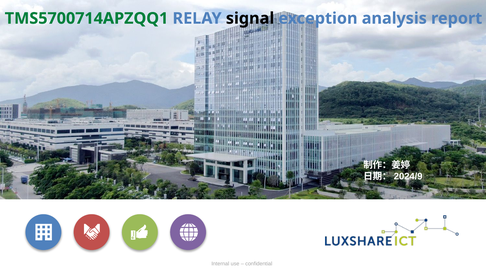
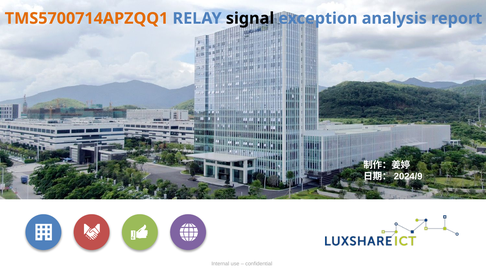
TMS5700714APZQQ1 colour: green -> orange (87, 18)
